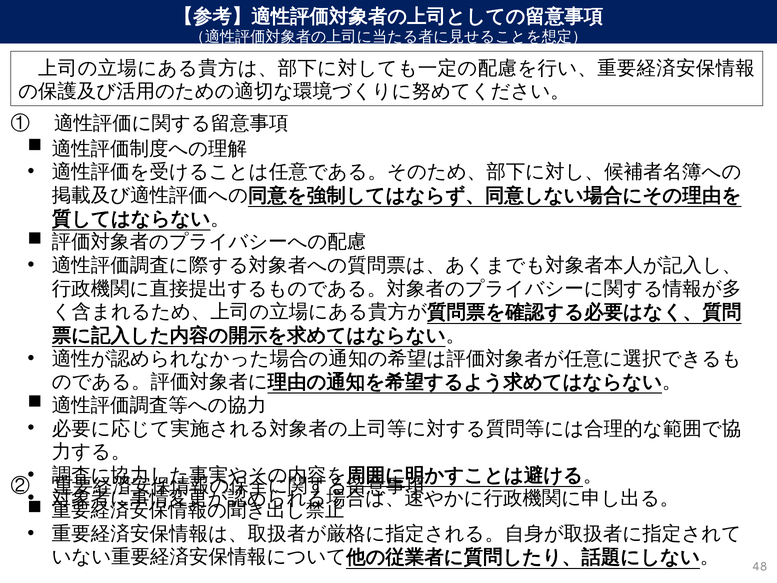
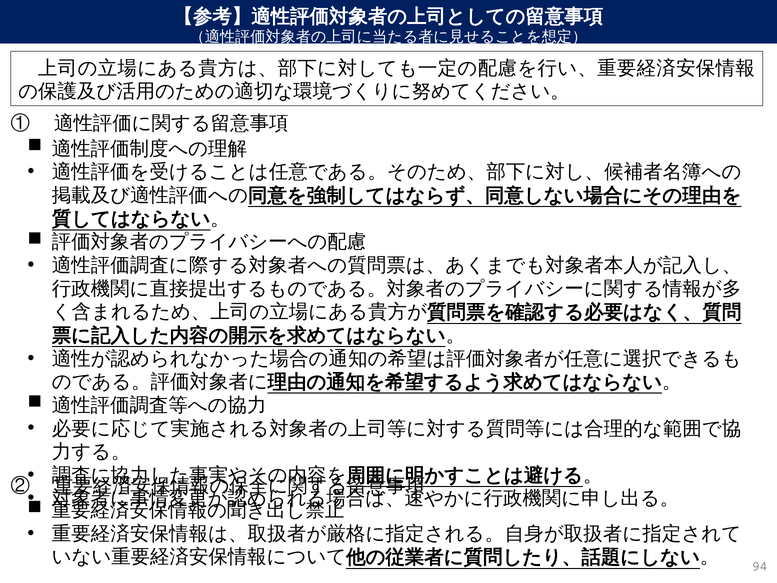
48: 48 -> 94 (760, 567)
